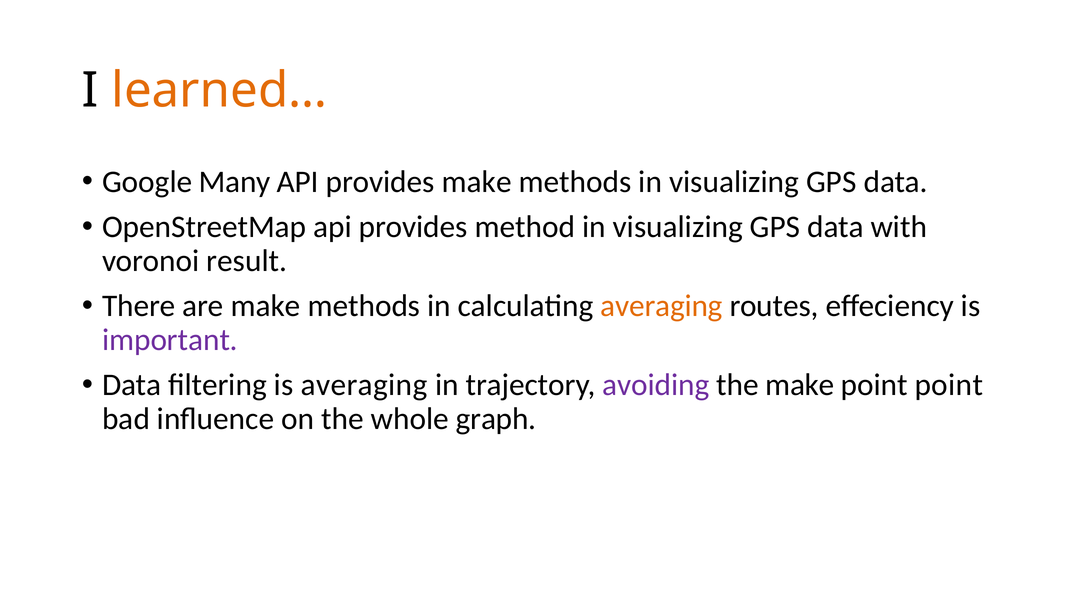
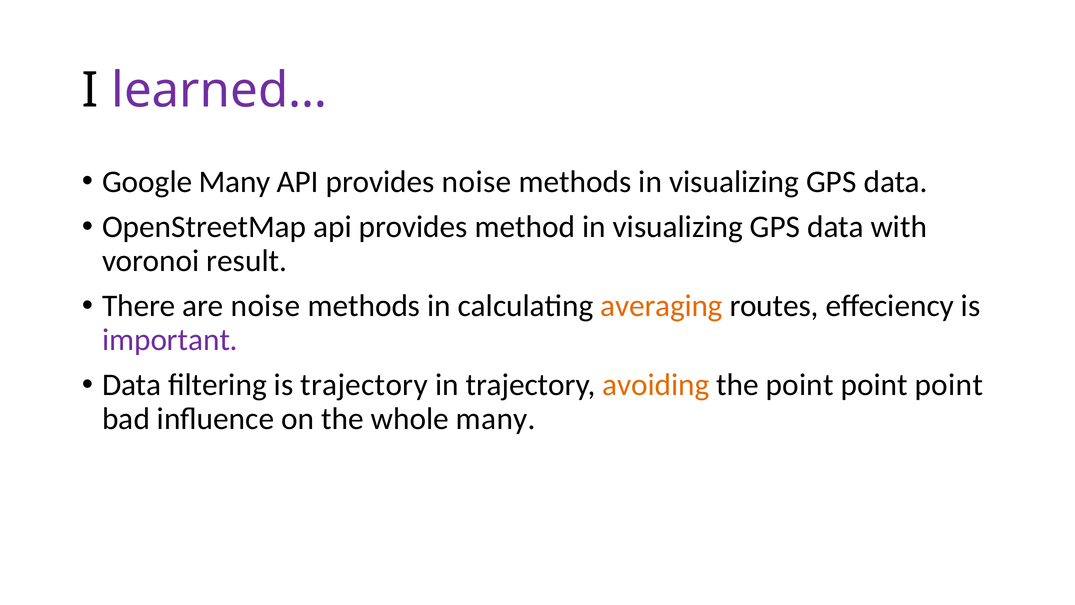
learned… colour: orange -> purple (219, 90)
provides make: make -> noise (477, 182)
are make: make -> noise (265, 306)
is averaging: averaging -> trajectory (364, 385)
avoiding colour: purple -> orange (656, 385)
the make: make -> point (800, 385)
whole graph: graph -> many (496, 419)
